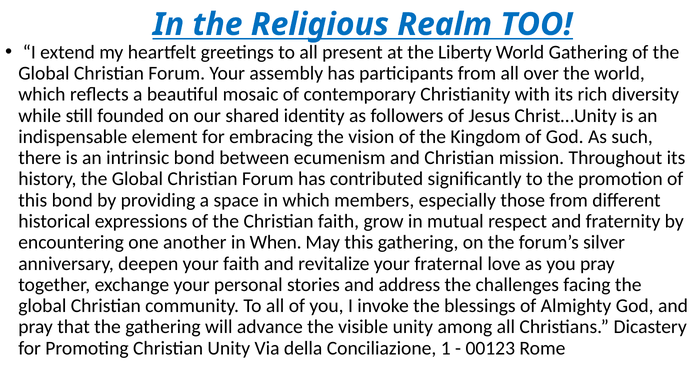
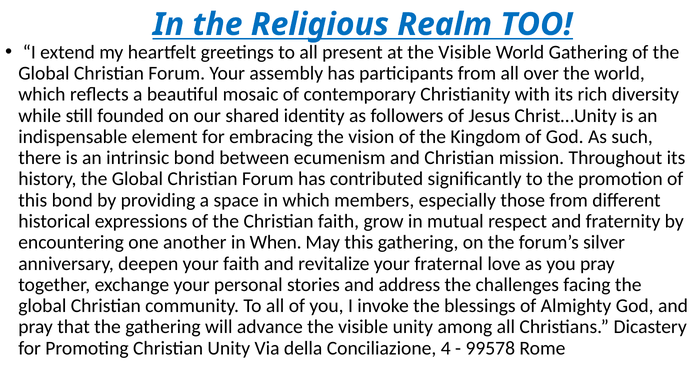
at the Liberty: Liberty -> Visible (465, 52)
1: 1 -> 4 (446, 349)
00123: 00123 -> 99578 (490, 349)
